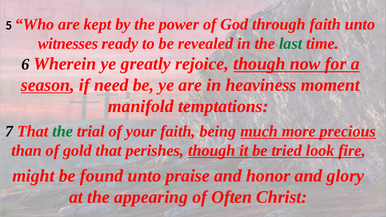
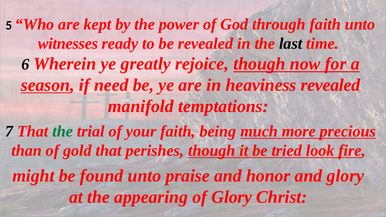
last colour: green -> black (291, 44)
heaviness moment: moment -> revealed (330, 85)
of Often: Often -> Glory (232, 197)
